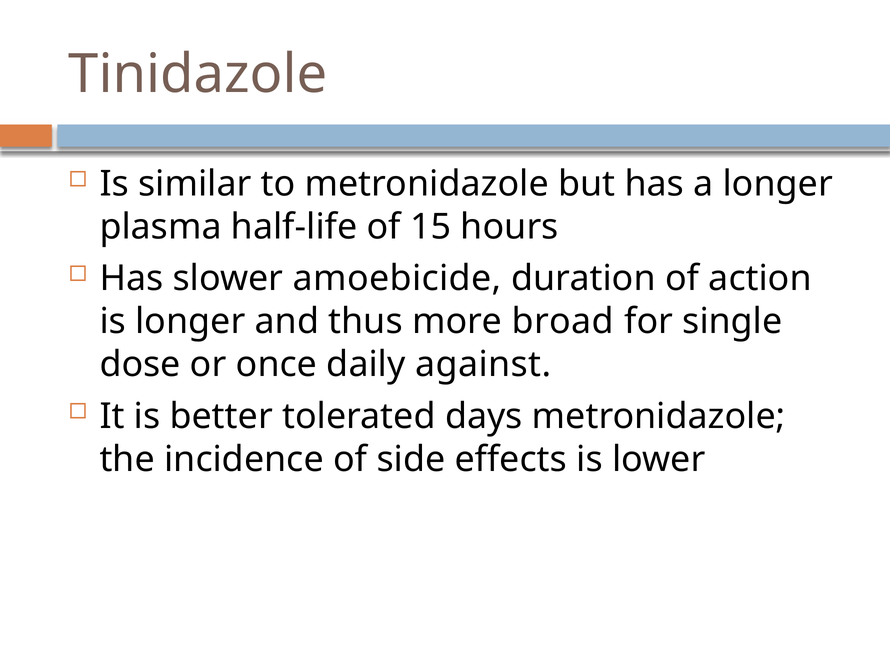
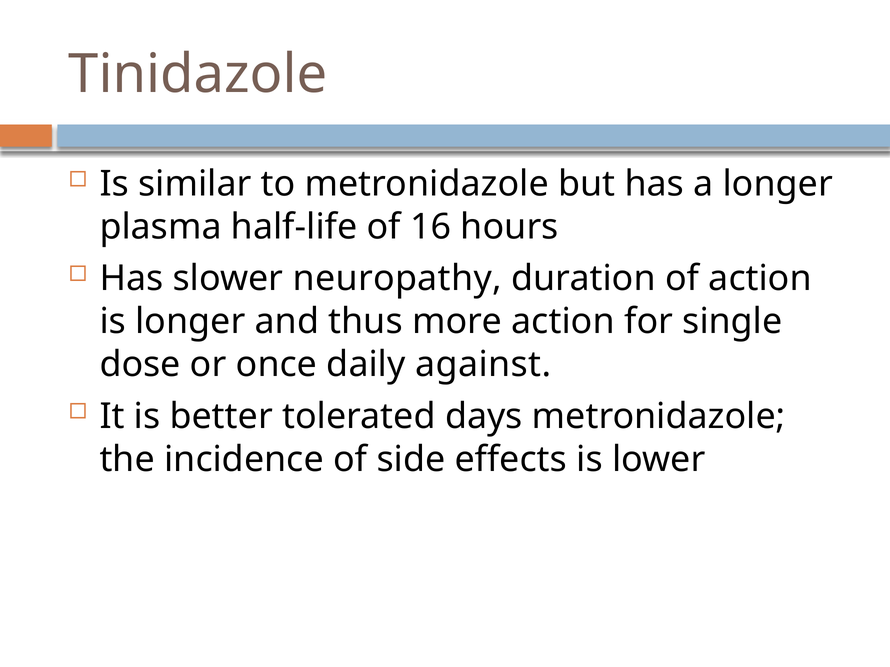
15: 15 -> 16 (431, 227)
amoebicide: amoebicide -> neuropathy (397, 279)
more broad: broad -> action (563, 322)
